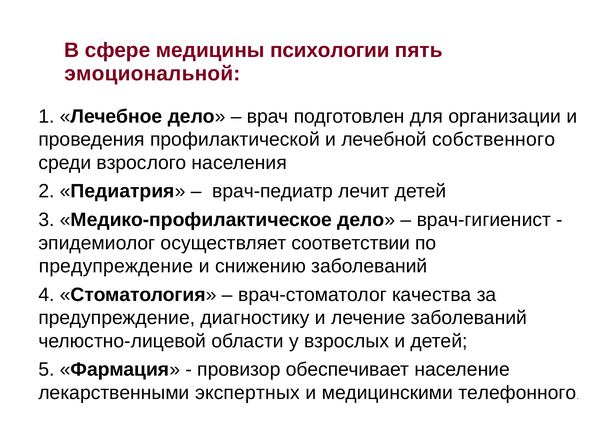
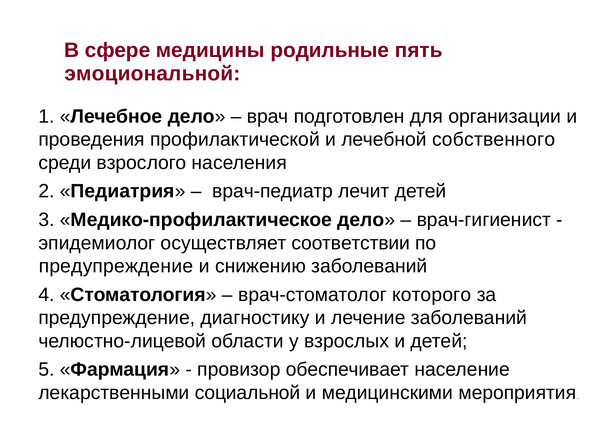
психологии: психологии -> родильные (330, 50)
качества: качества -> которого (432, 294)
экспертных: экспертных -> социальной (248, 392)
телефонного: телефонного -> мероприятия (517, 392)
